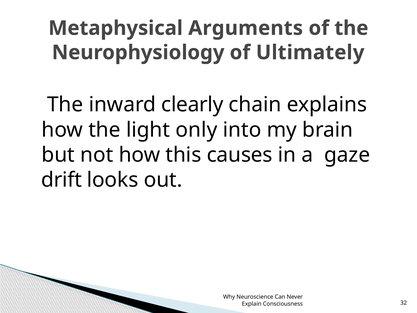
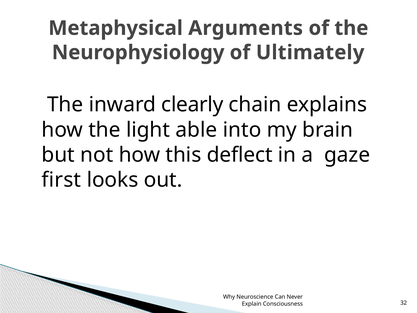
only: only -> able (196, 130)
causes: causes -> deflect (240, 155)
drift: drift -> first (61, 180)
